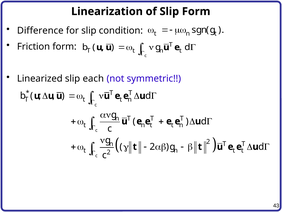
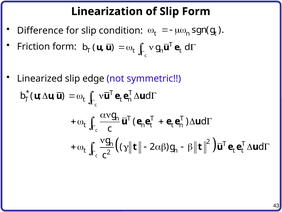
each: each -> edge (93, 78)
